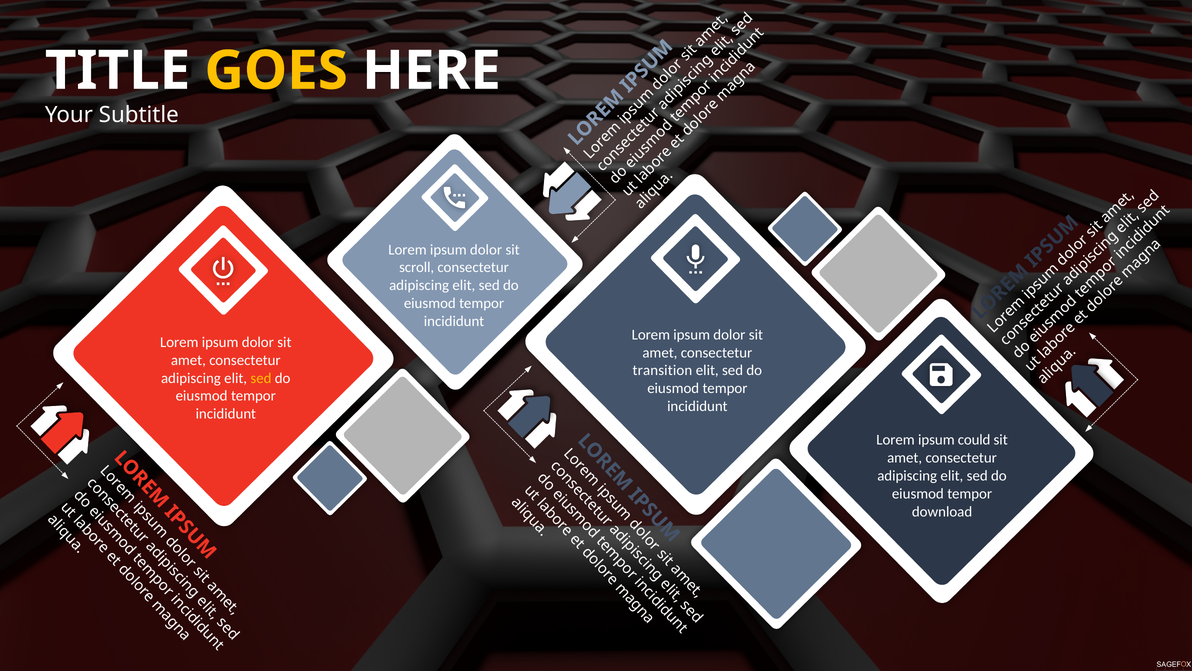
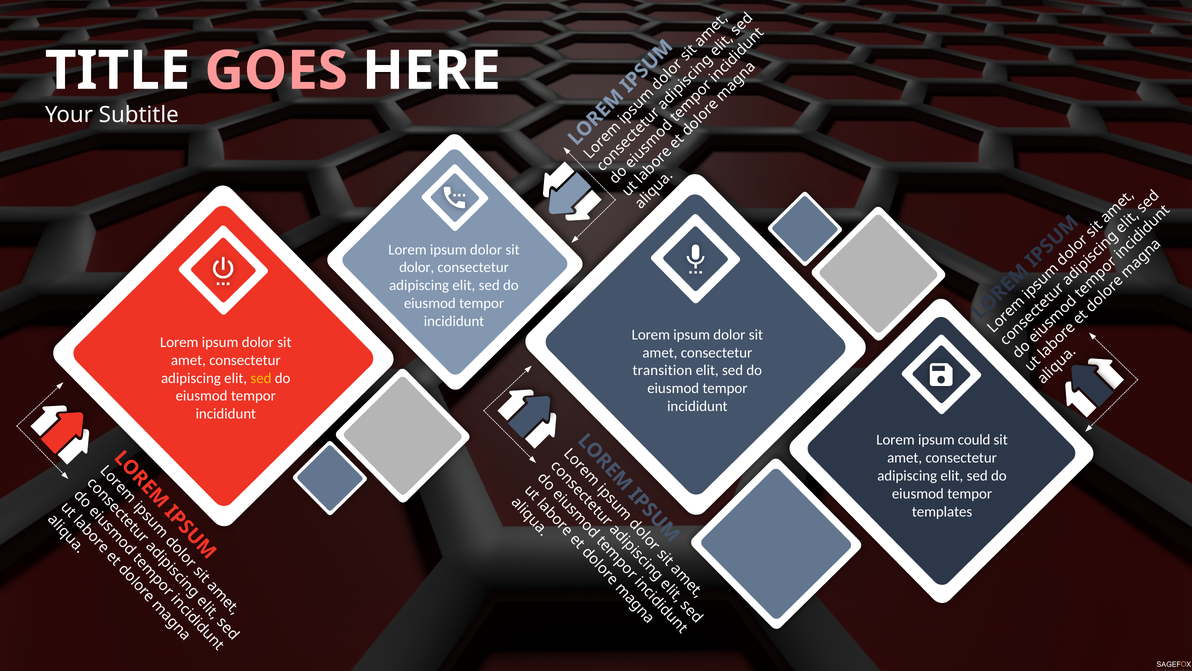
GOES colour: yellow -> pink (276, 71)
scroll: scroll -> dolor (417, 267)
download: download -> templates (942, 511)
